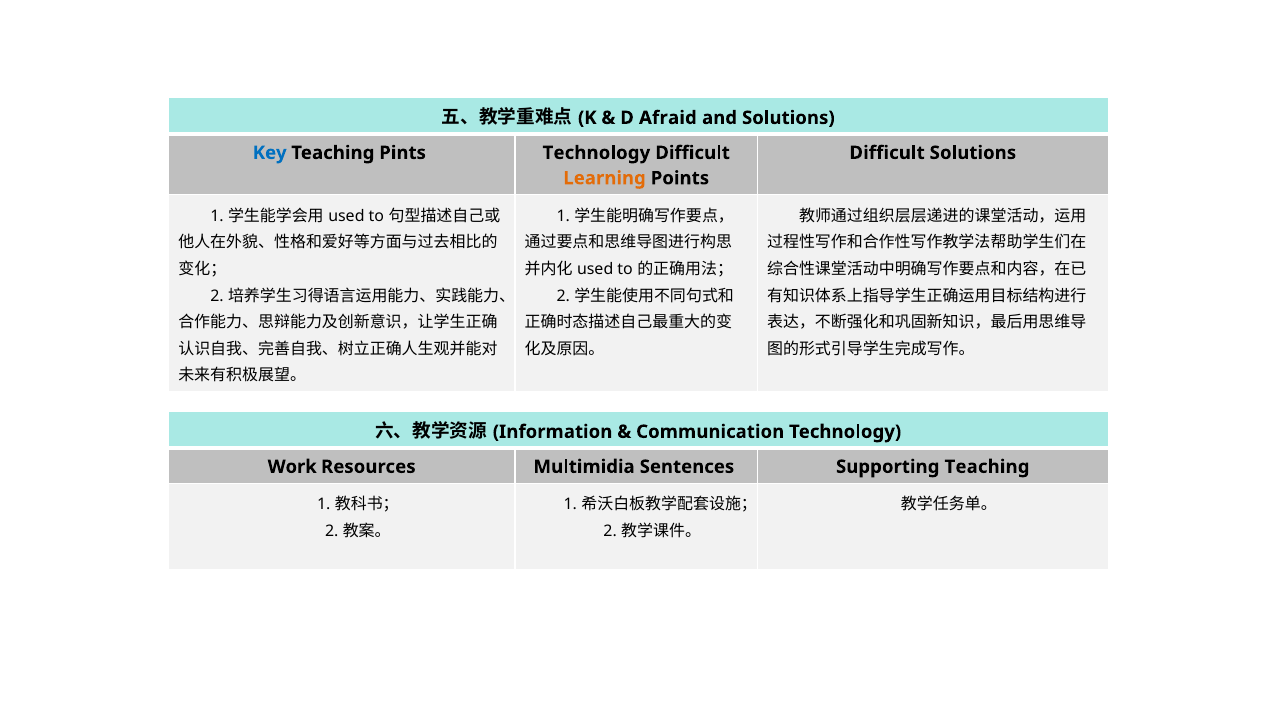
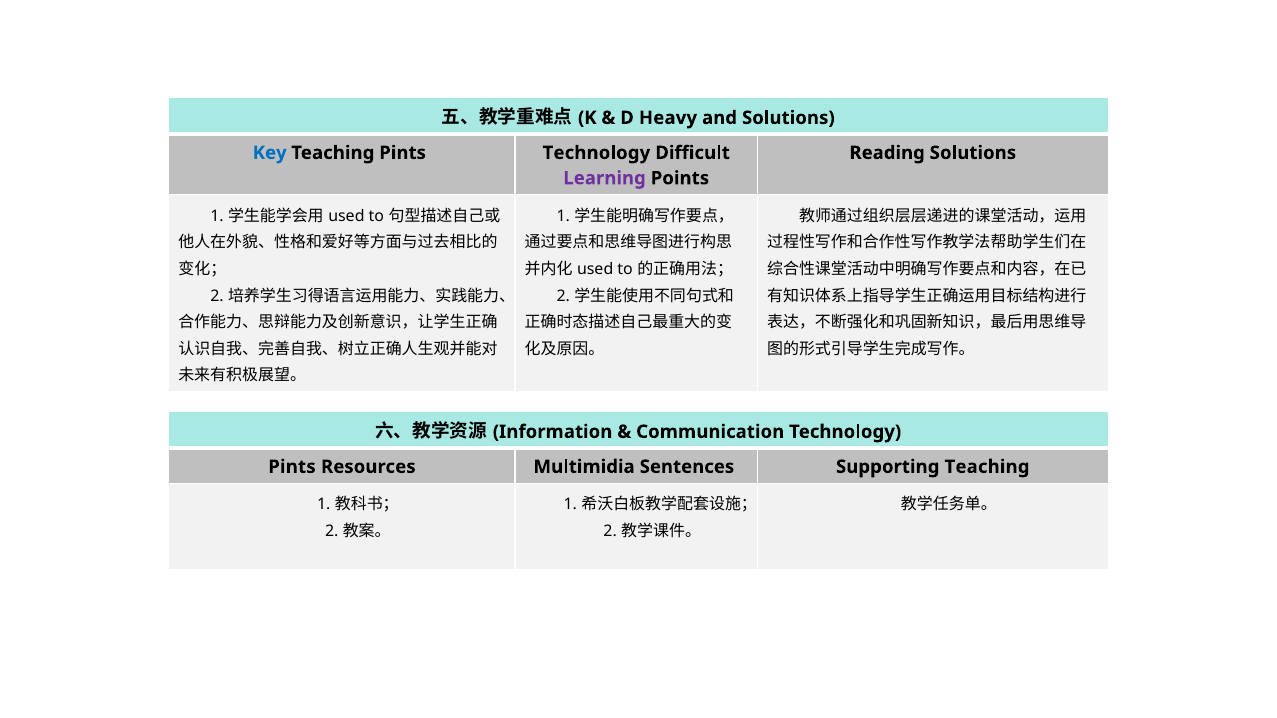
Afraid: Afraid -> Heavy (668, 118)
Difficult: Difficult -> Reading (887, 153)
Learning colour: orange -> purple (605, 178)
Work: Work -> Pints (292, 467)
